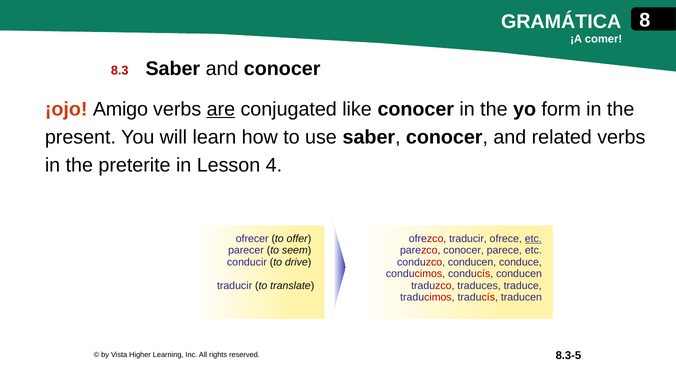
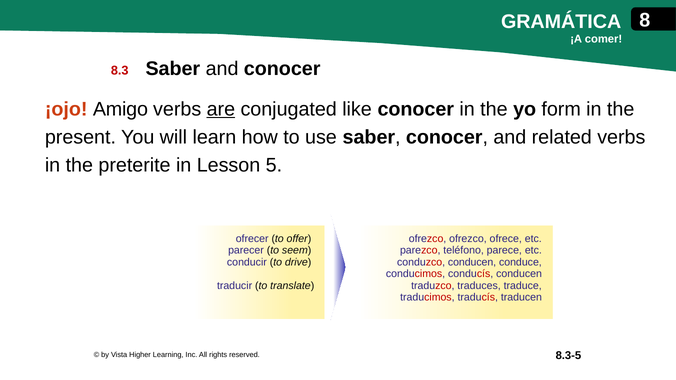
4: 4 -> 5 (274, 165)
ofrezco traducir: traducir -> ofrezco (468, 239)
etc underline: present -> none (533, 239)
parezco conocer: conocer -> teléfono (464, 251)
